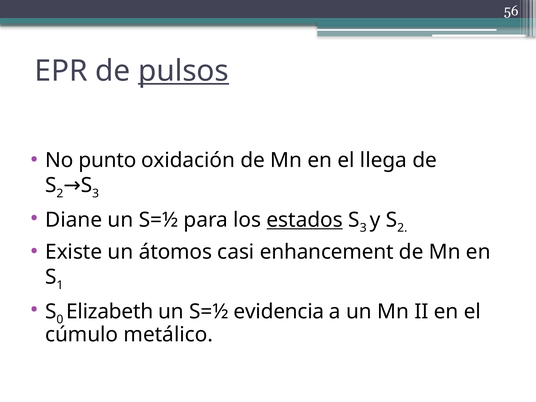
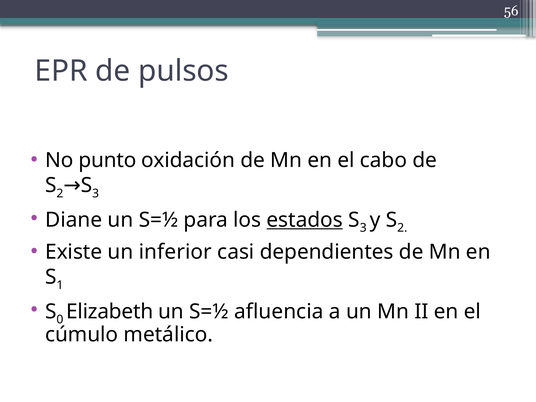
pulsos underline: present -> none (183, 71)
llega: llega -> cabo (384, 160)
átomos: átomos -> inferior (175, 252)
enhancement: enhancement -> dependientes (327, 252)
evidencia: evidencia -> afluencia (279, 311)
